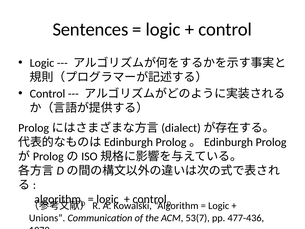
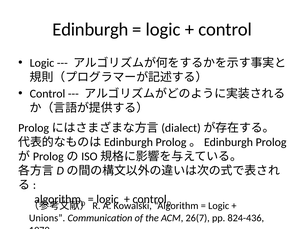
Sentences: Sentences -> Edinburgh (90, 30)
53(7: 53(7 -> 26(7 (198, 218)
477-436: 477-436 -> 824-436 (246, 218)
